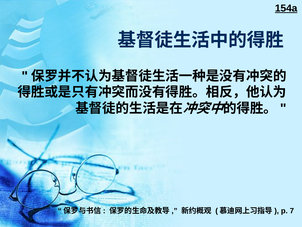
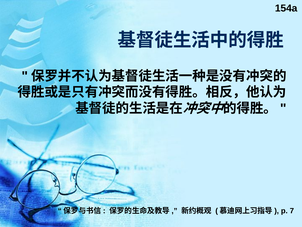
154a underline: present -> none (286, 8)
